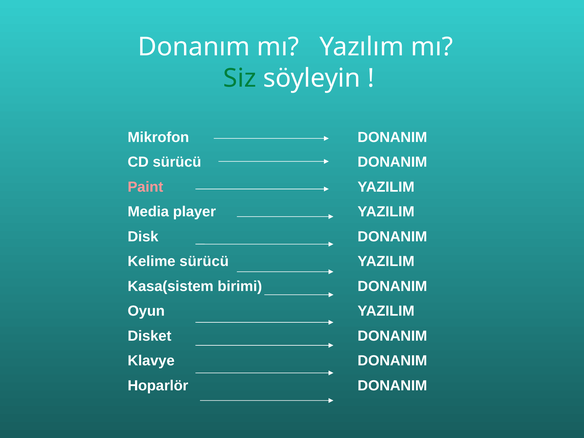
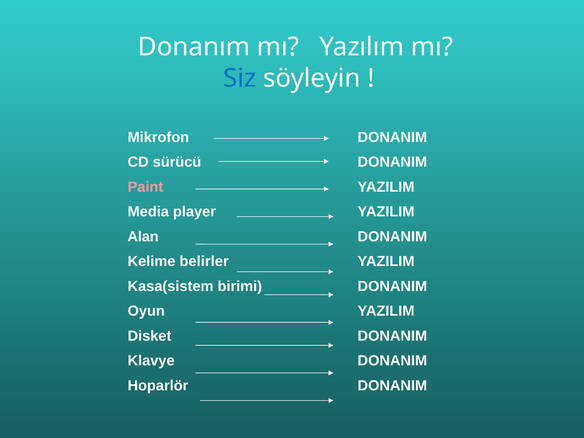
Siz colour: green -> blue (240, 78)
Disk: Disk -> Alan (143, 237)
Kelime sürücü: sürücü -> belirler (204, 261)
